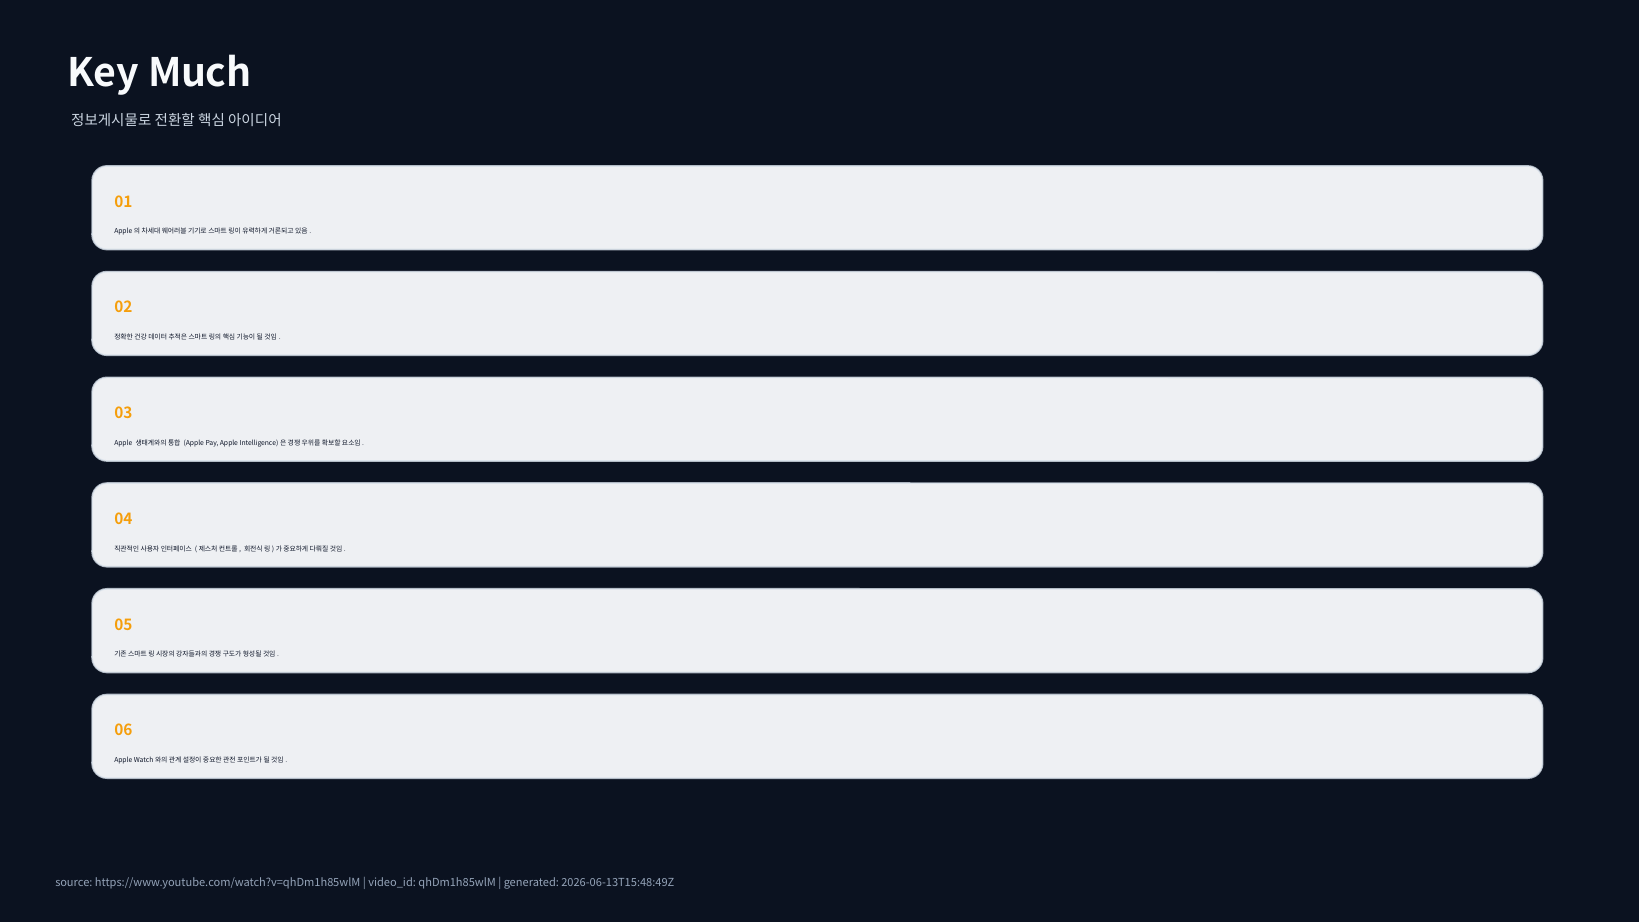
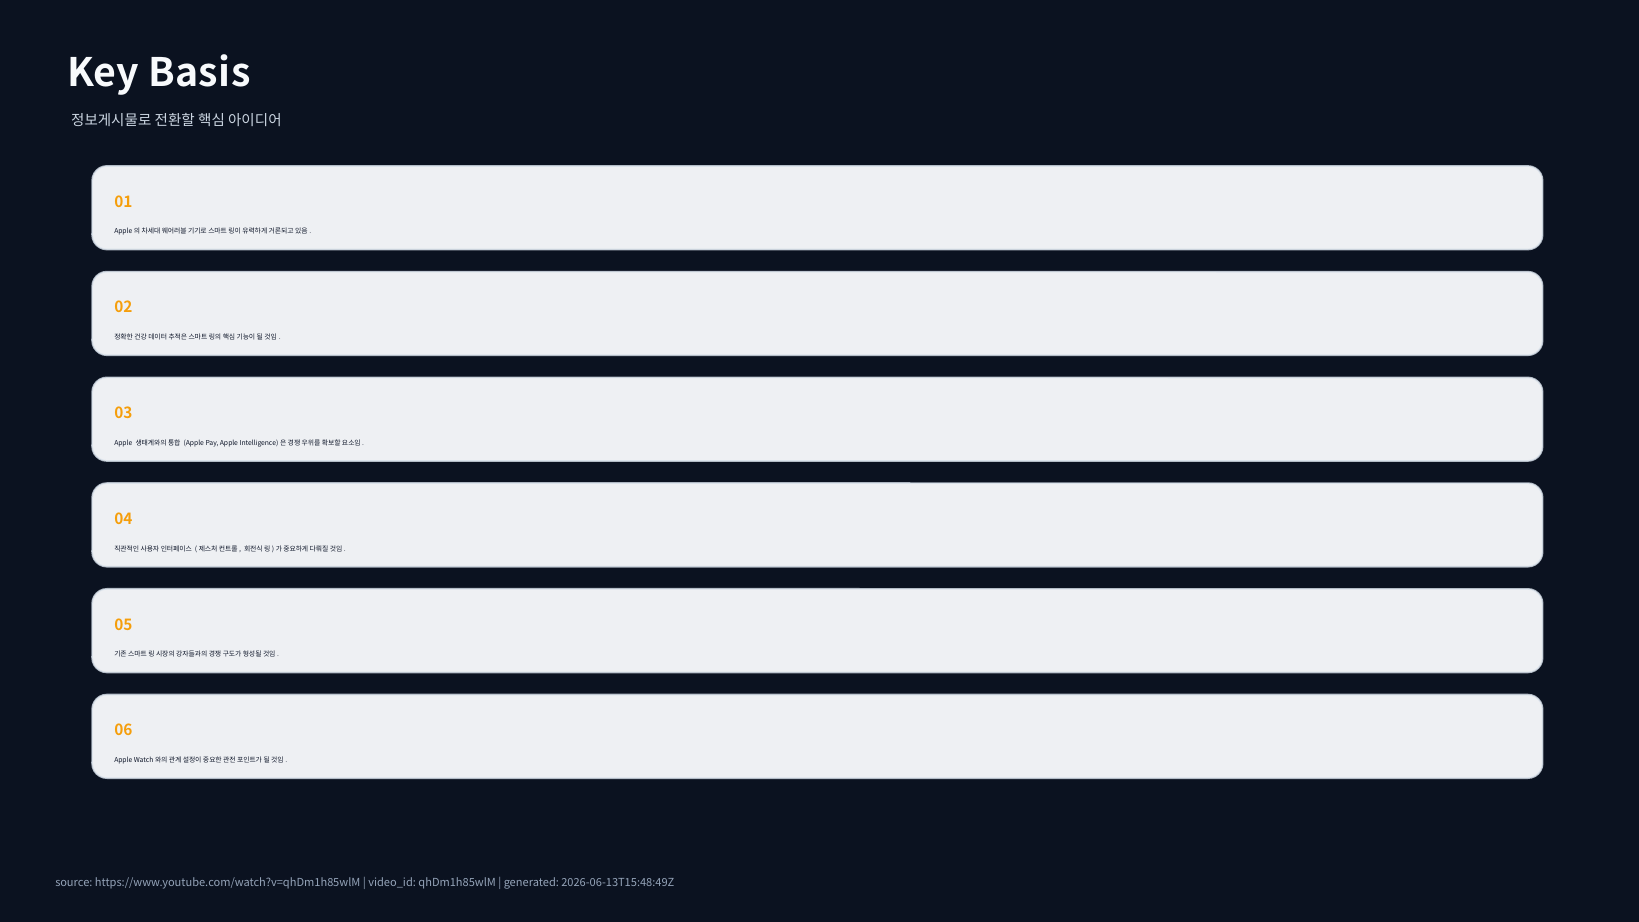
Much: Much -> Basis (199, 73)
